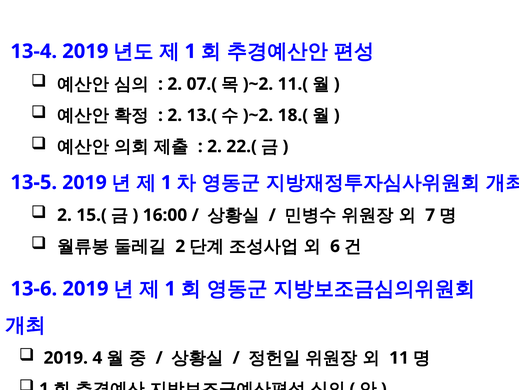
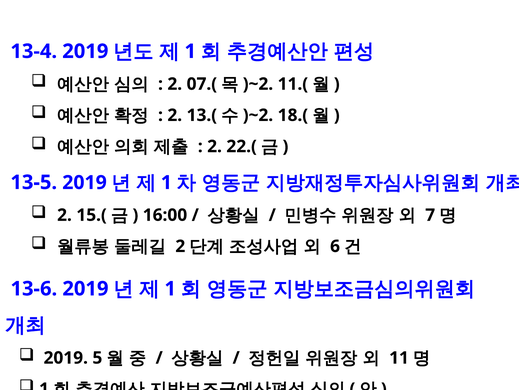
4: 4 -> 5 (97, 357)
